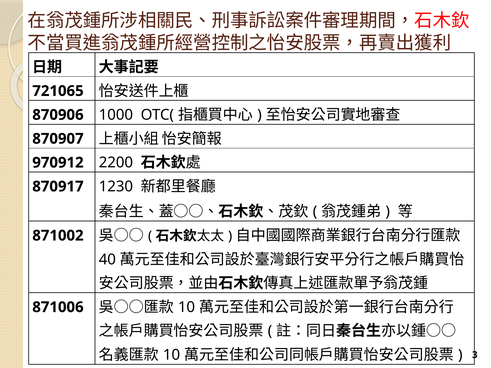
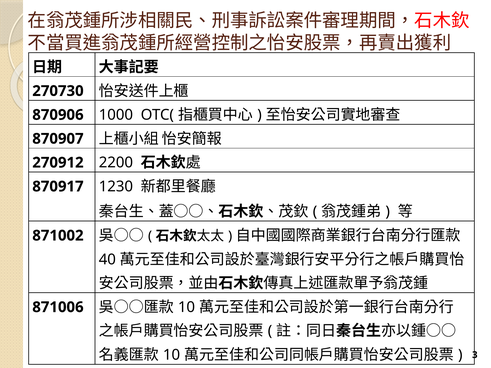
721065: 721065 -> 270730 (58, 91)
970912: 970912 -> 270912 (58, 163)
